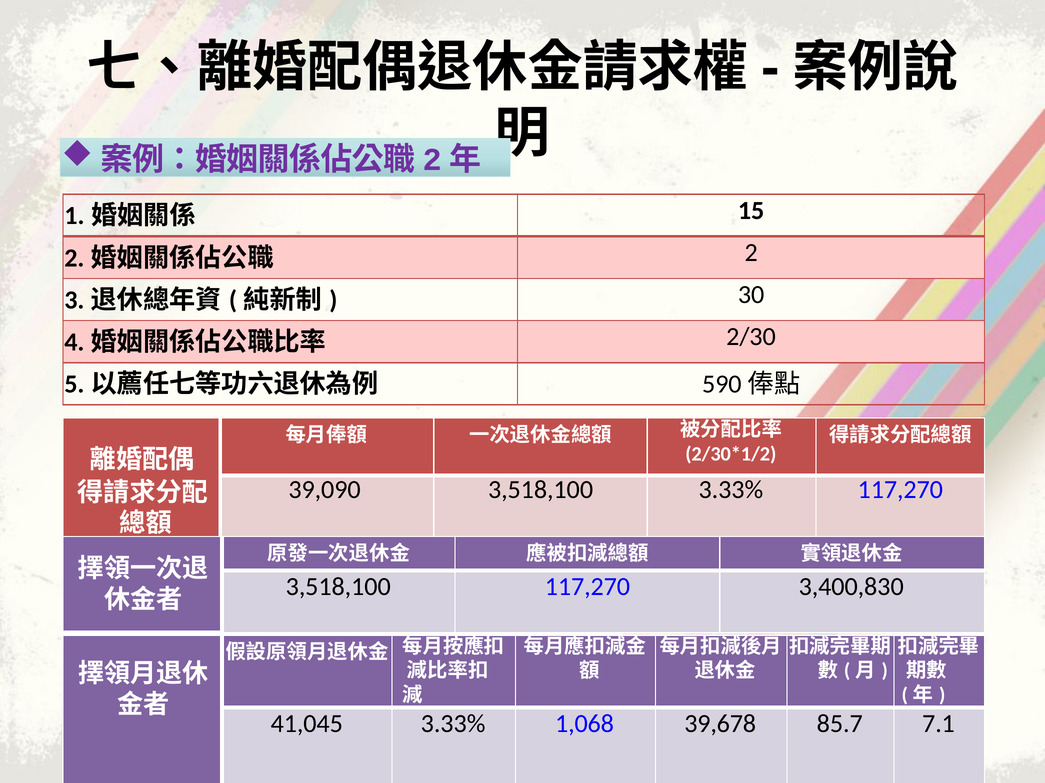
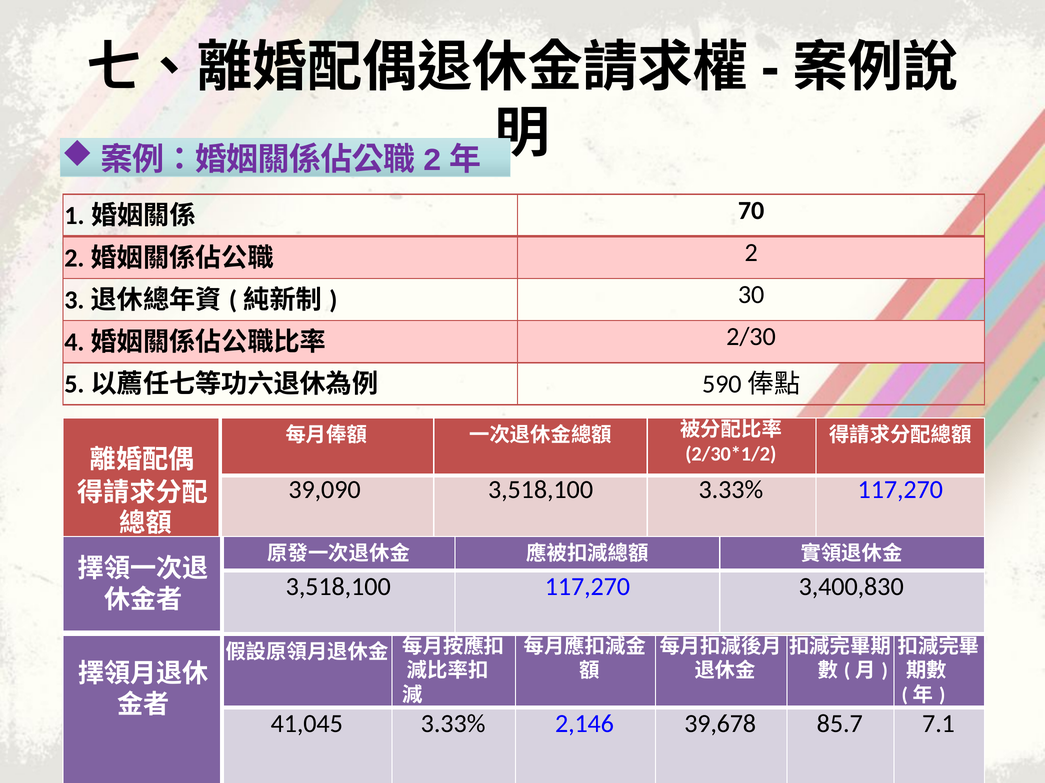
15: 15 -> 70 (751, 211)
1,068: 1,068 -> 2,146 (584, 724)
